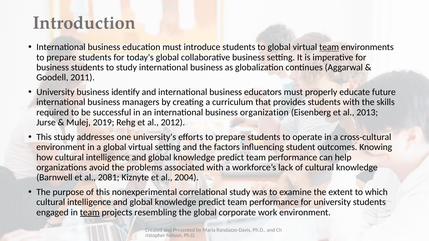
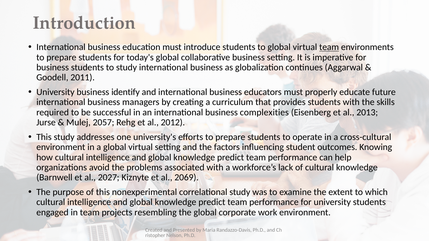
organization: organization -> complexities (264, 112)
2019: 2019 -> 2057 (104, 123)
2081: 2081 -> 2027 (109, 178)
2004: 2004 -> 2069 (187, 178)
team underline: present -> none (90, 213)
